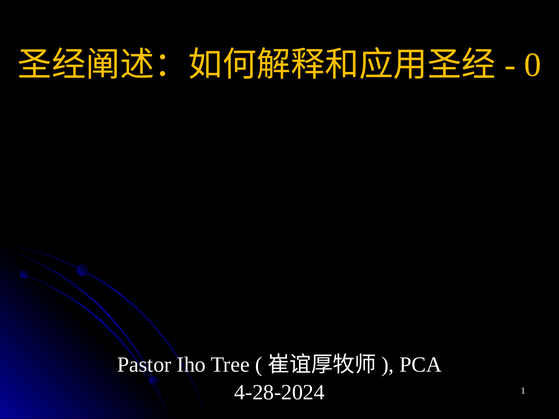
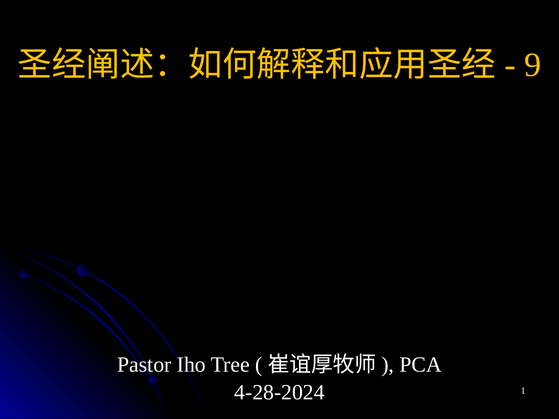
0: 0 -> 9 (533, 65)
